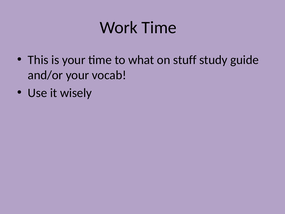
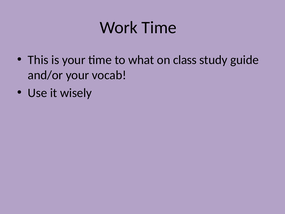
stuff: stuff -> class (185, 60)
